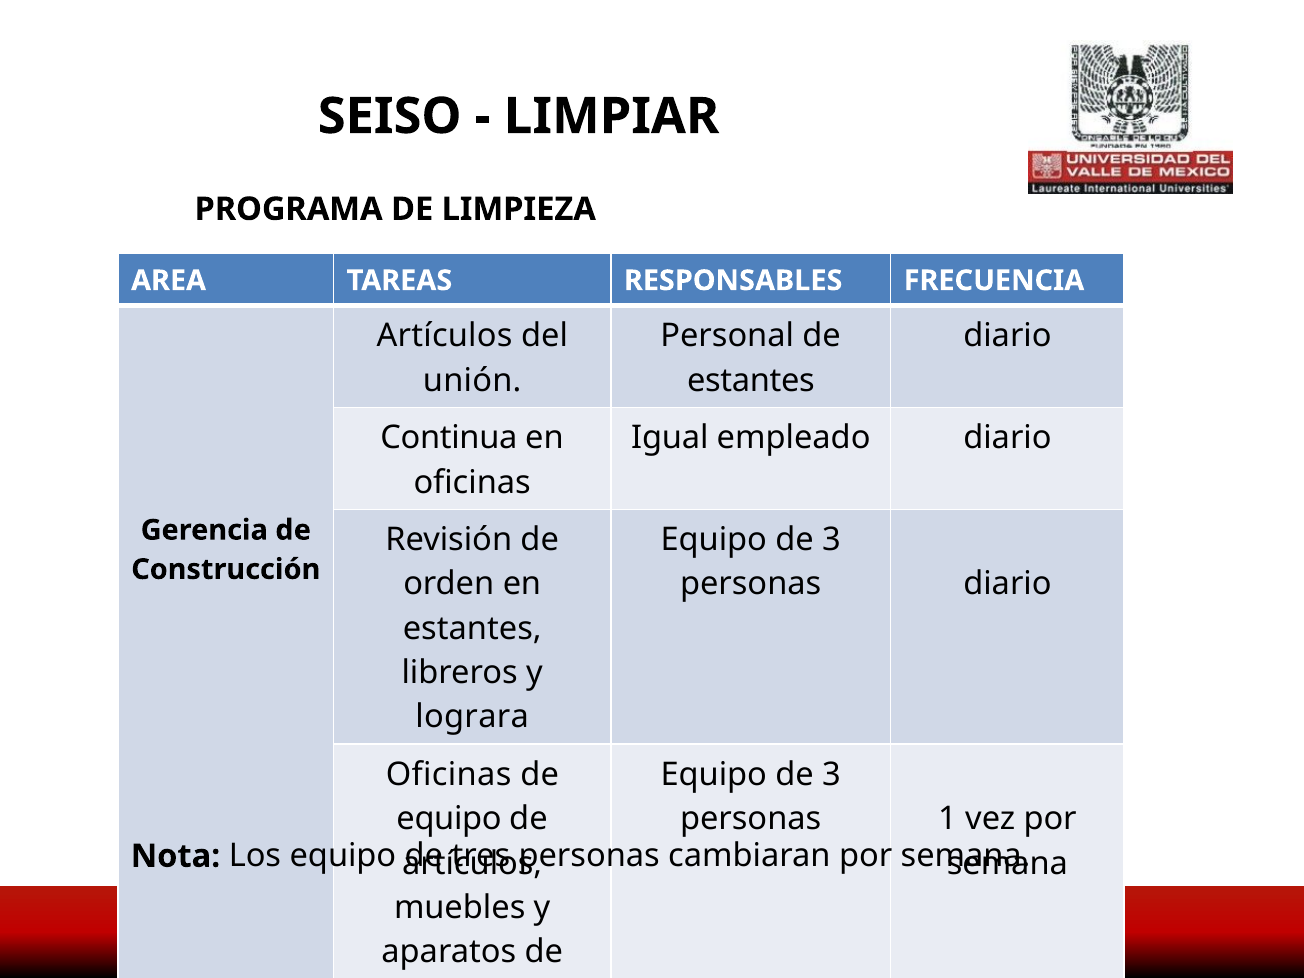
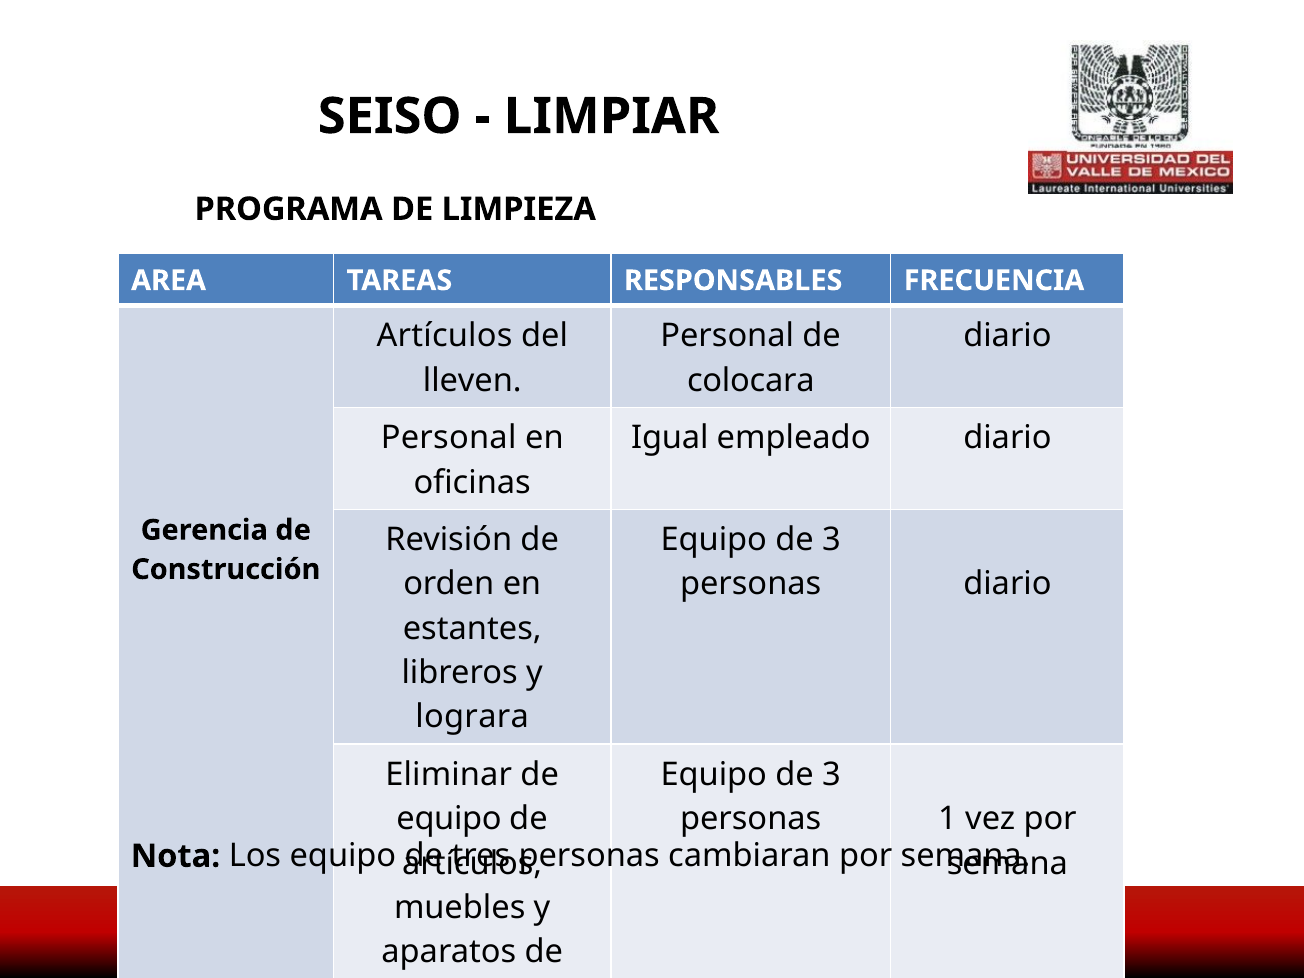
unión: unión -> lleven (472, 381)
estantes: estantes -> colocara (751, 381)
Continua: Continua -> Personal (449, 438)
Oficinas: Oficinas -> Eliminar (449, 775)
